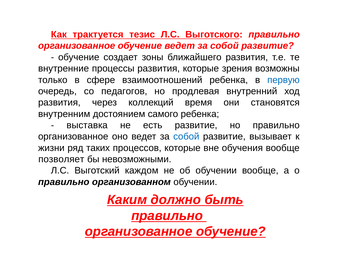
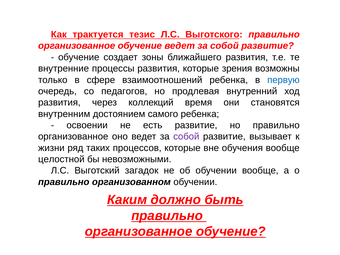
выставка: выставка -> освоении (87, 125)
собой colour: blue -> purple (186, 137)
позволяет: позволяет -> целостной (61, 159)
каждом: каждом -> загадок (142, 171)
